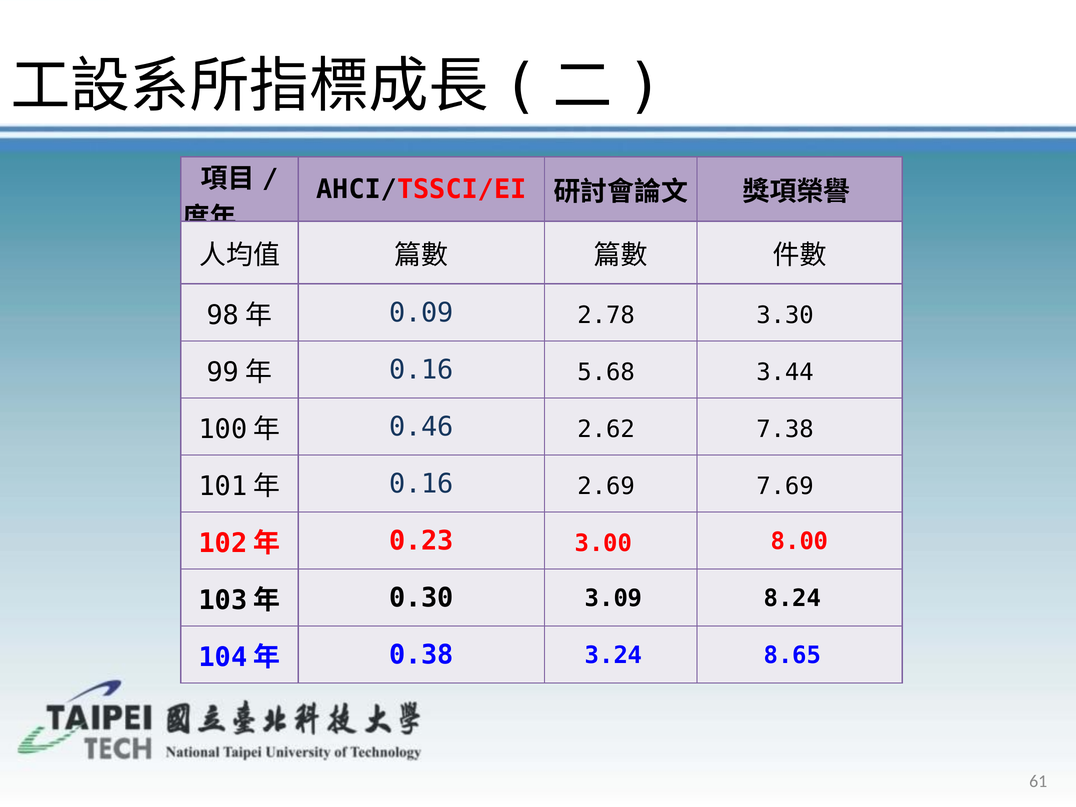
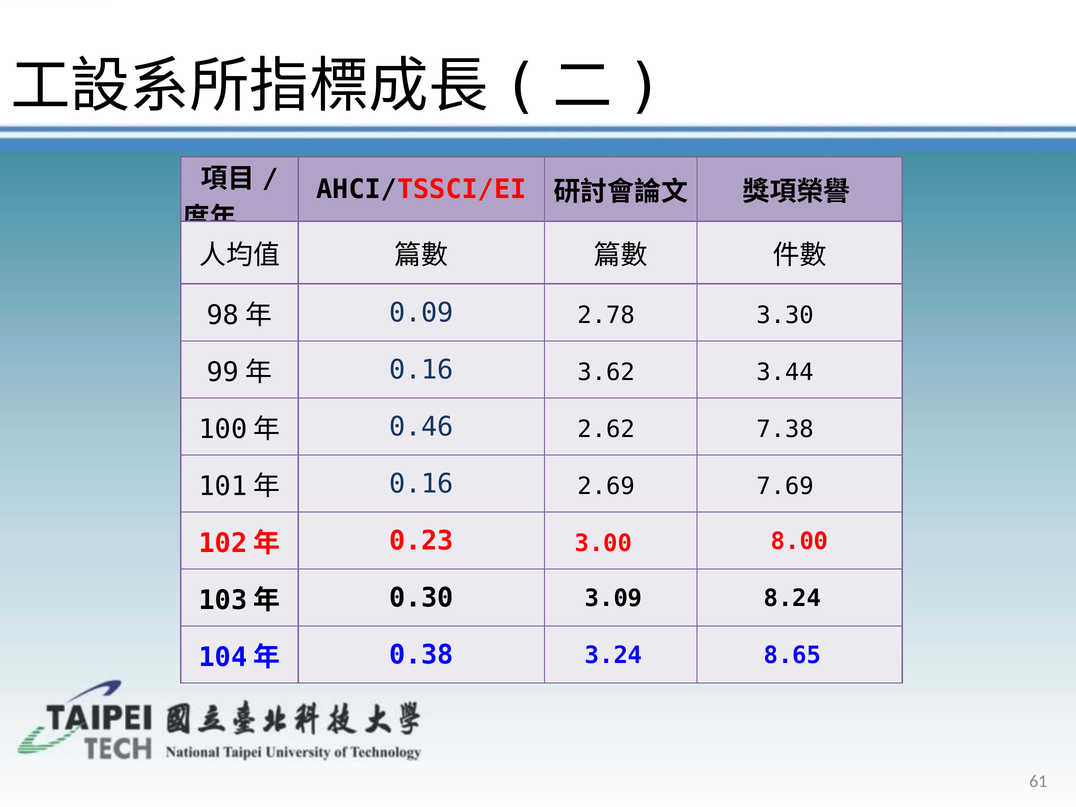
5.68: 5.68 -> 3.62 (606, 372)
